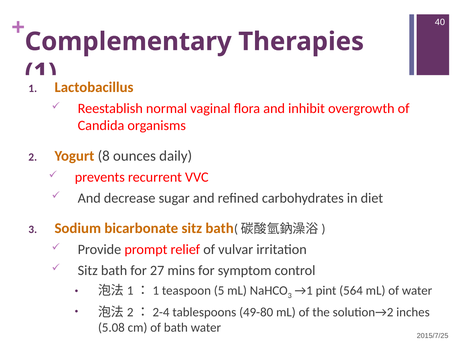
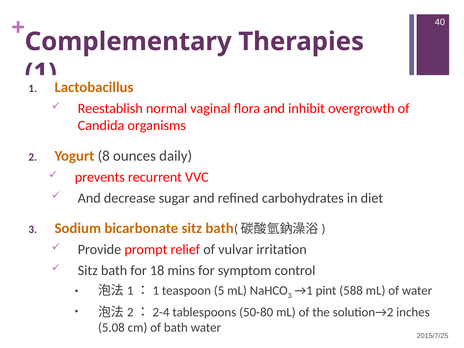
27: 27 -> 18 (157, 270)
564: 564 -> 588 (351, 291)
49-80: 49-80 -> 50-80 (256, 312)
